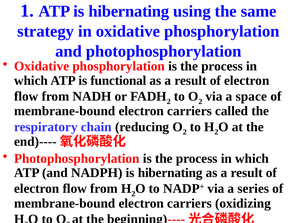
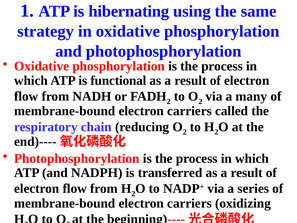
space: space -> many (251, 96)
NADPH is hibernating: hibernating -> transferred (170, 173)
